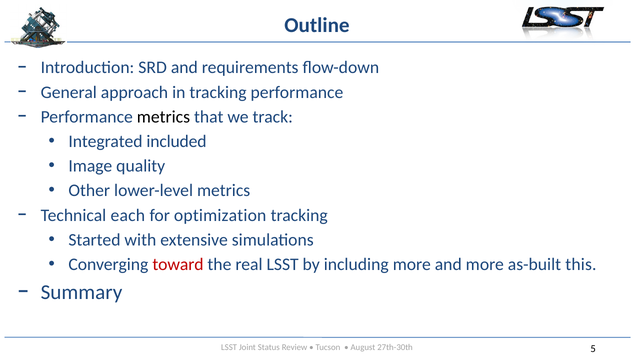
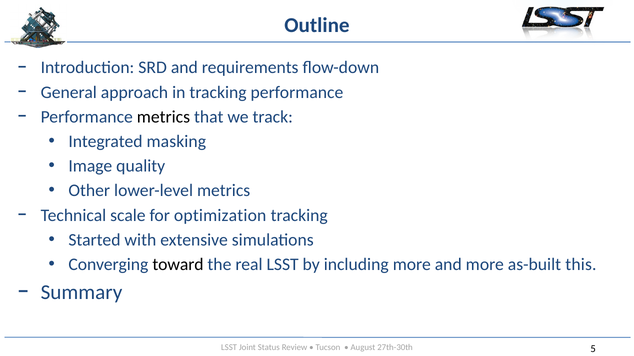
included: included -> masking (176, 142)
each: each -> scale (128, 216)
toward colour: red -> black (178, 265)
